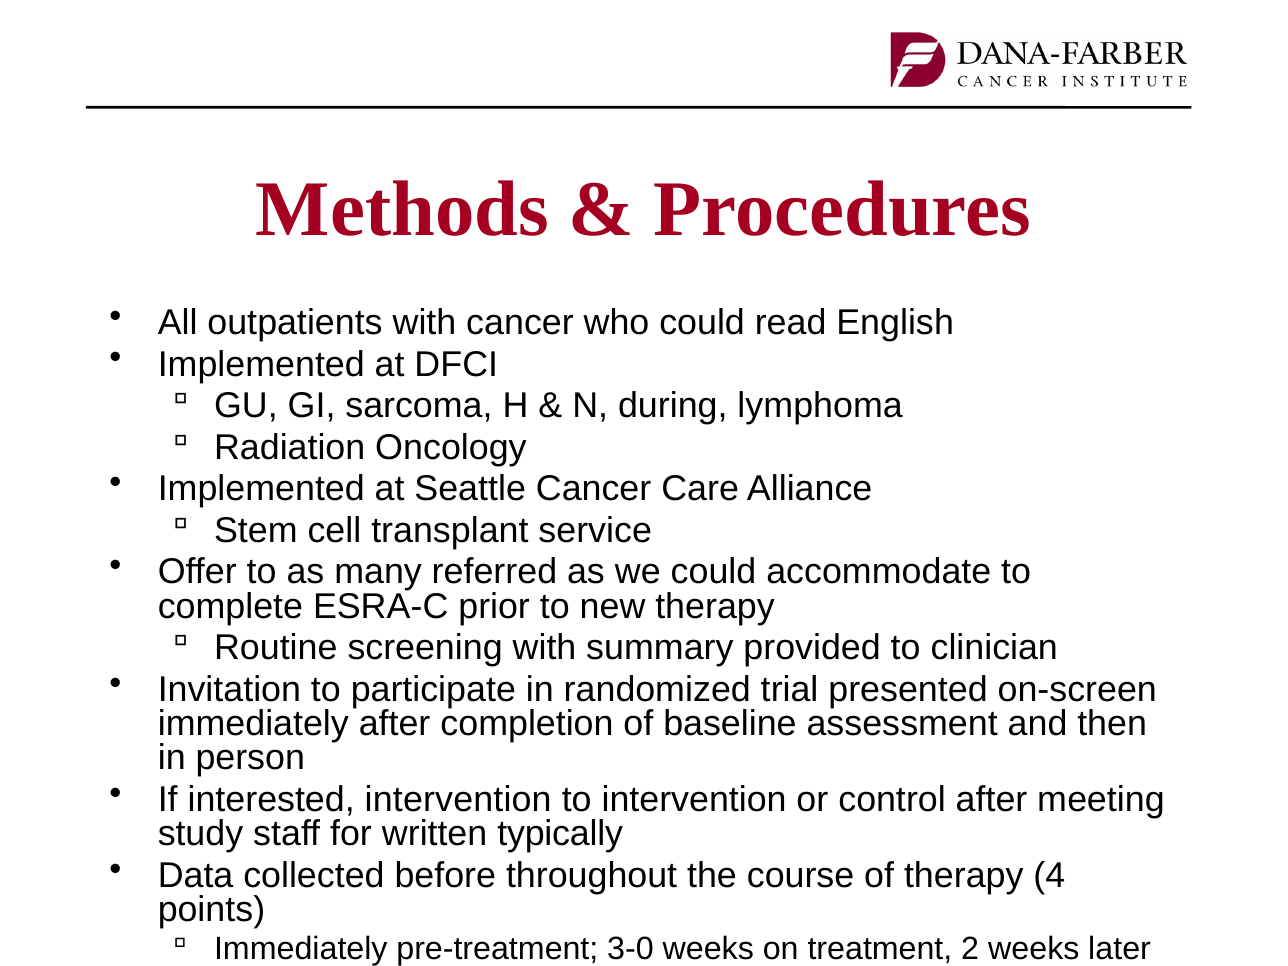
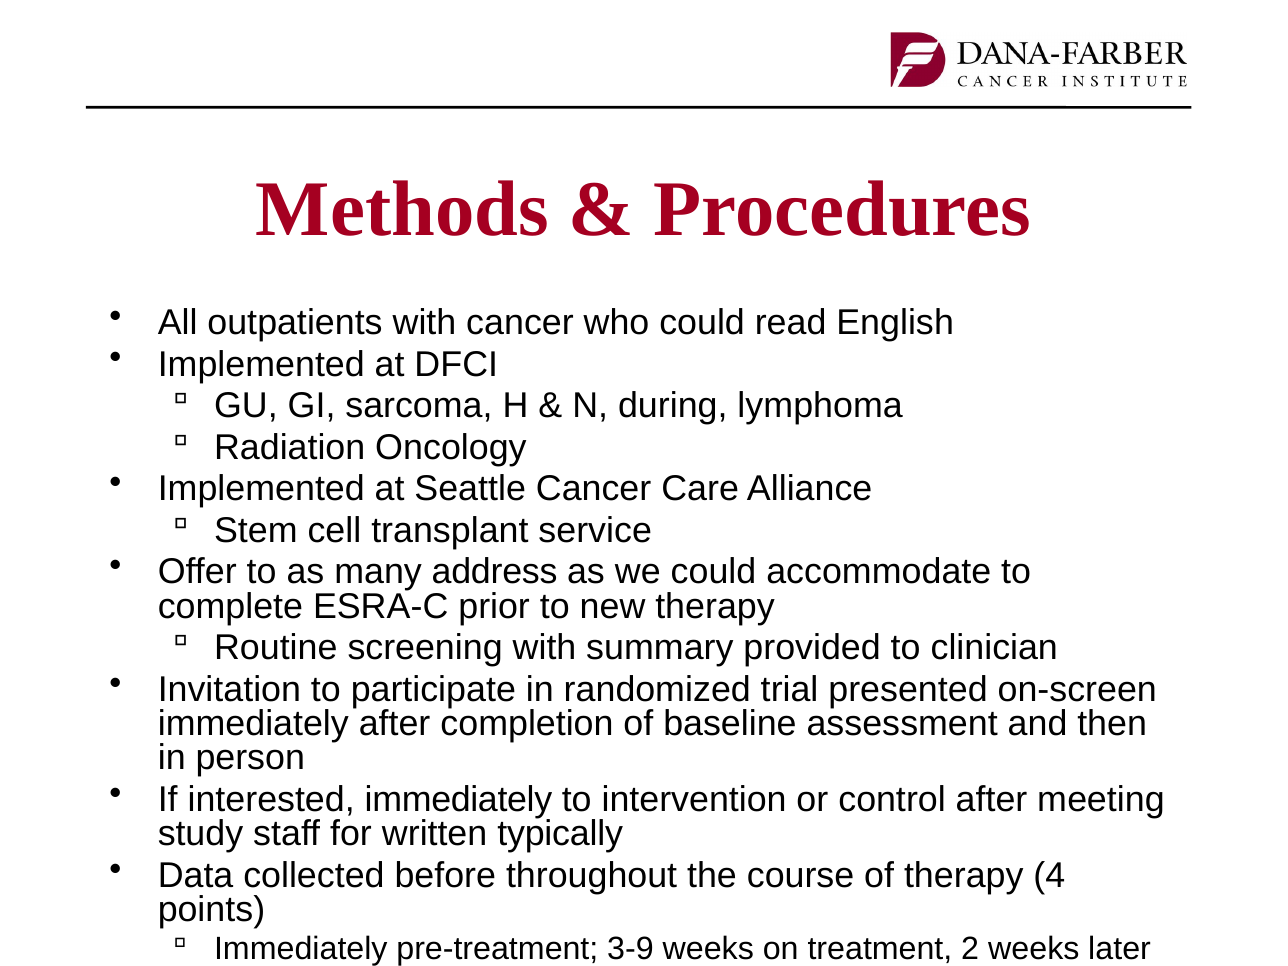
referred: referred -> address (495, 572)
interested intervention: intervention -> immediately (458, 800)
3-0: 3-0 -> 3-9 (630, 949)
